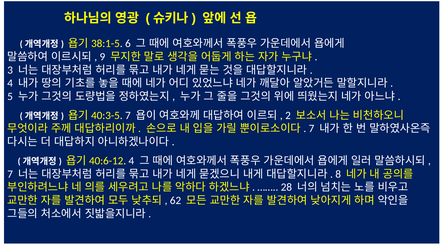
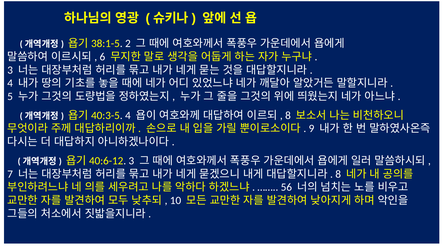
6: 6 -> 2 (128, 43)
9: 9 -> 6 (102, 57)
7: 7 -> 4 (128, 115)
2: 2 -> 8 (288, 115)
7: 7 -> 9 (311, 129)
4: 4 -> 3 (131, 161)
28: 28 -> 56 (286, 187)
62: 62 -> 10 (176, 200)
